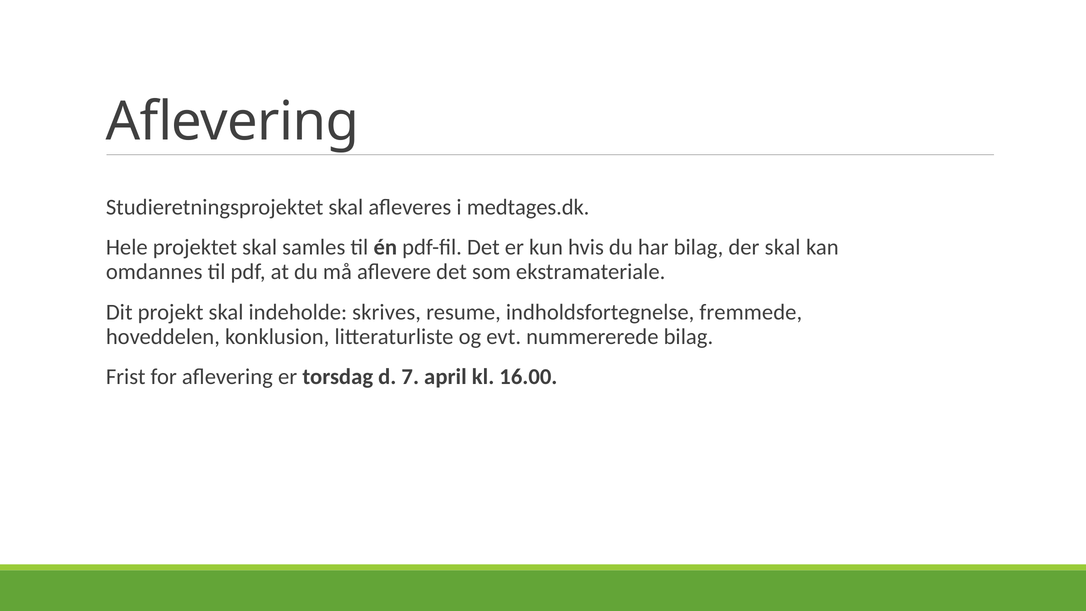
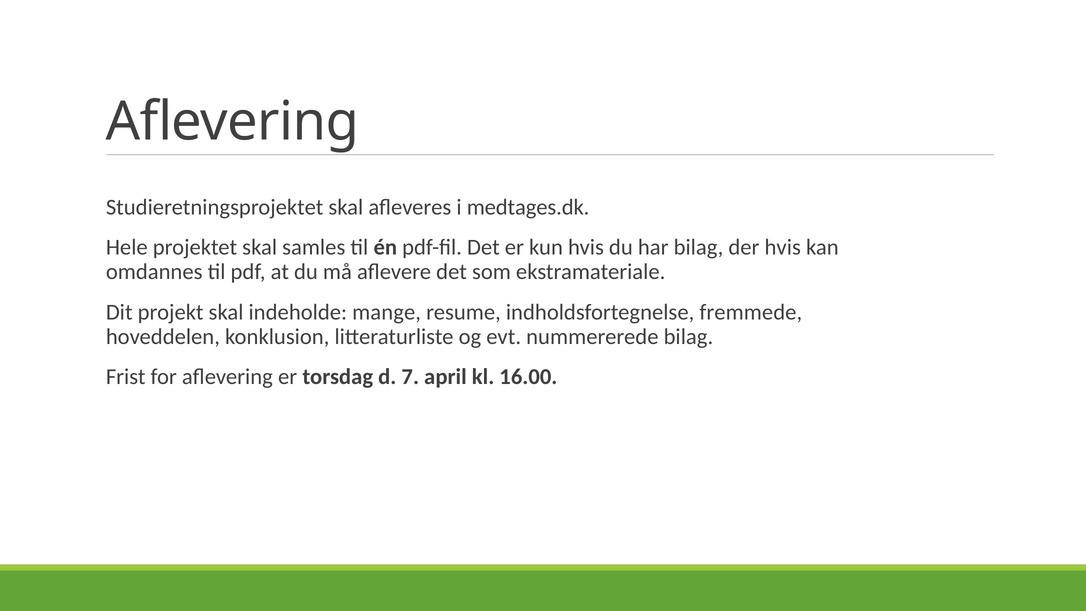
der skal: skal -> hvis (783, 247)
skrives: skrives -> mange (387, 312)
